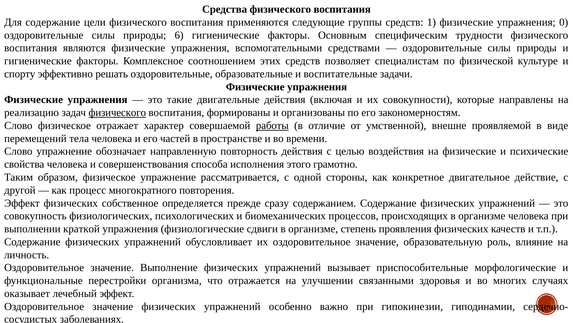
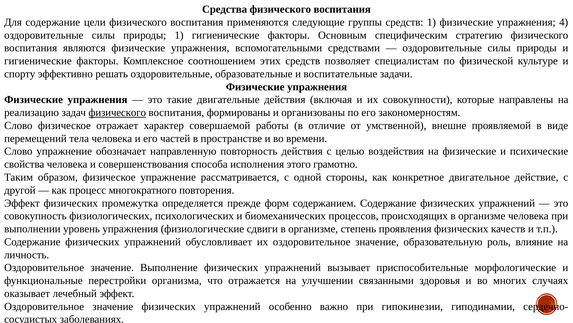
0: 0 -> 4 (564, 22)
природы 6: 6 -> 1 (179, 35)
трудности: трудности -> стратегию (479, 35)
работы underline: present -> none (272, 125)
собственное: собственное -> промежутка (130, 203)
сразу: сразу -> форм (277, 203)
краткой: краткой -> уровень (82, 228)
